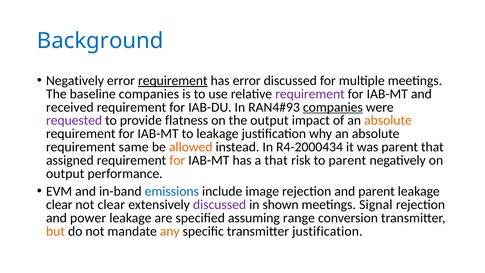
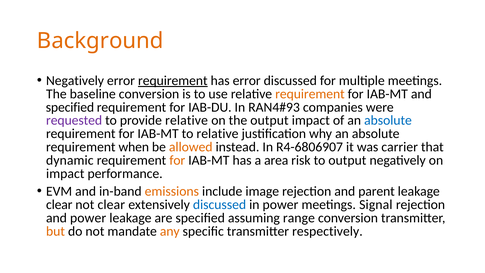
Background colour: blue -> orange (100, 41)
baseline companies: companies -> conversion (149, 94)
requirement colour: purple -> orange (310, 94)
received: received -> specified (70, 107)
companies underline: present -> none (333, 107)
provide flatness: flatness -> relative (187, 120)
absolute colour: orange -> blue (388, 120)
to leakage: leakage -> relative (218, 134)
same: same -> when (134, 147)
R4-2000434: R4-2000434 -> R4-6806907 (310, 147)
was parent: parent -> carrier (400, 147)
assigned: assigned -> dynamic (70, 160)
a that: that -> area (276, 160)
to parent: parent -> output (347, 160)
output: output -> impact (65, 173)
emissions colour: blue -> orange (172, 191)
discussed colour: purple -> blue (220, 205)
in shown: shown -> power (280, 205)
transmitter justification: justification -> respectively (327, 231)
